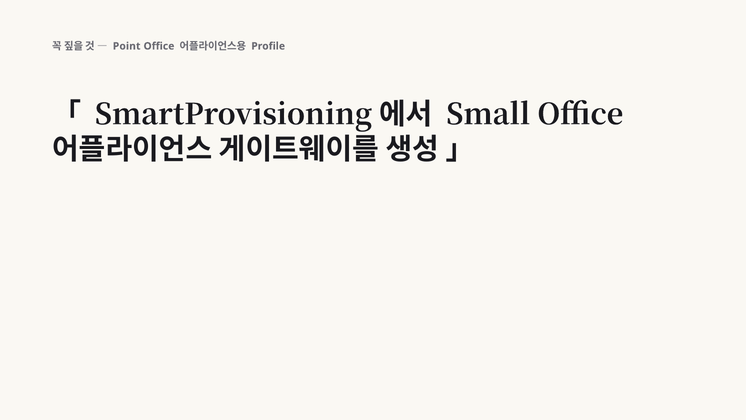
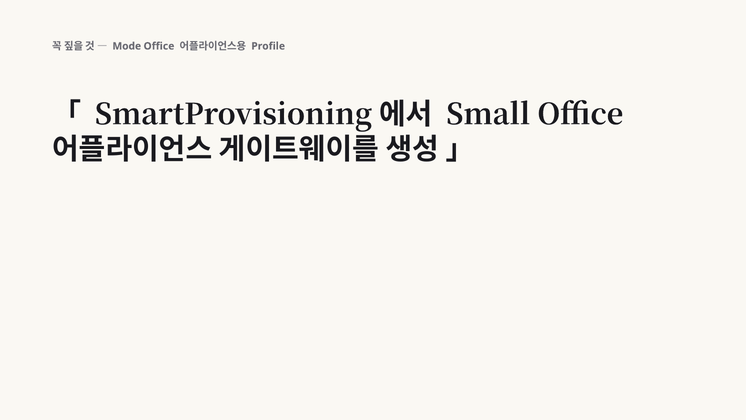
Point: Point -> Mode (127, 46)
